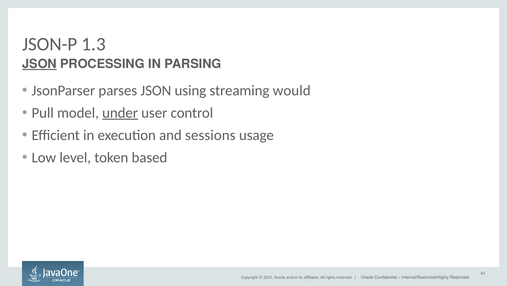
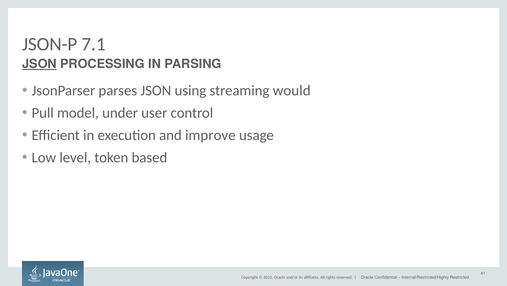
1.3: 1.3 -> 7.1 (94, 44)
under underline: present -> none (120, 113)
sessions: sessions -> improve (210, 135)
